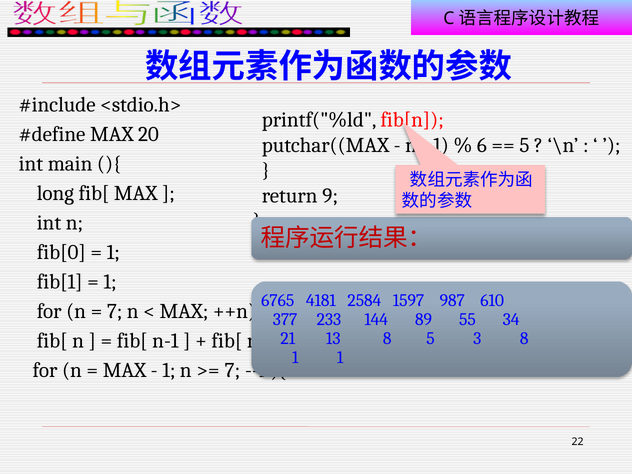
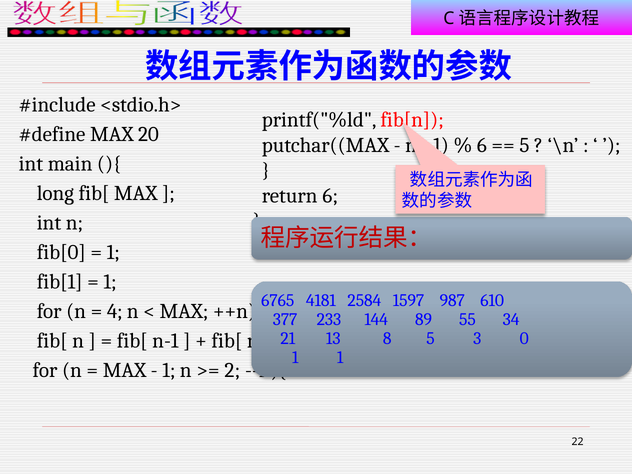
return 9: 9 -> 6 (330, 196)
7: 7 -> 4 (115, 311)
8: 8 -> 0 (524, 339)
7: 7 -> 2 (232, 370)
